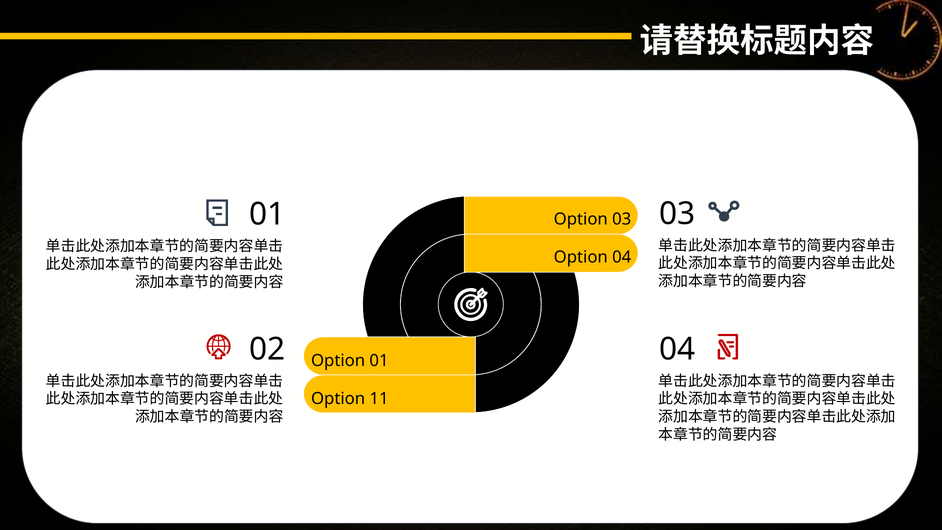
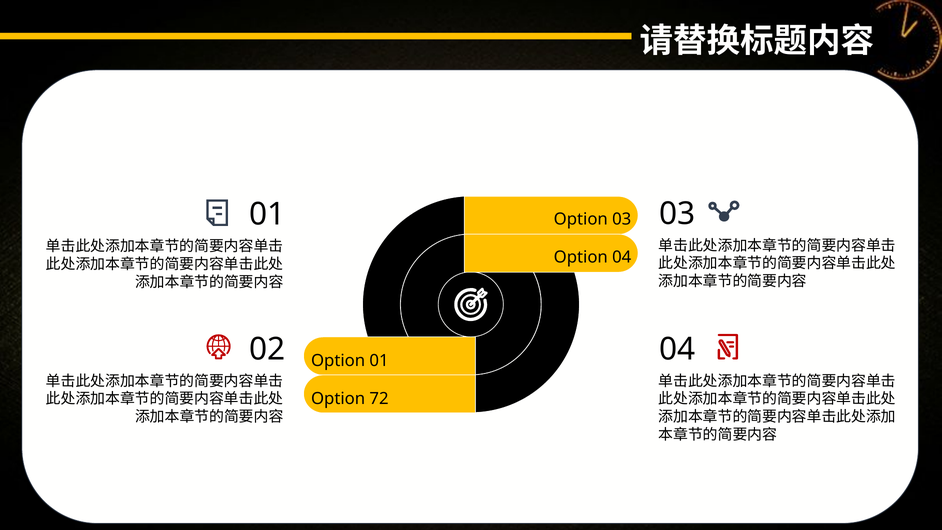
11: 11 -> 72 (379, 399)
